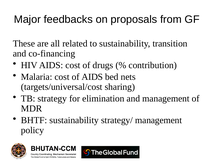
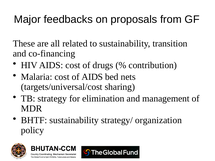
strategy/ management: management -> organization (158, 120)
